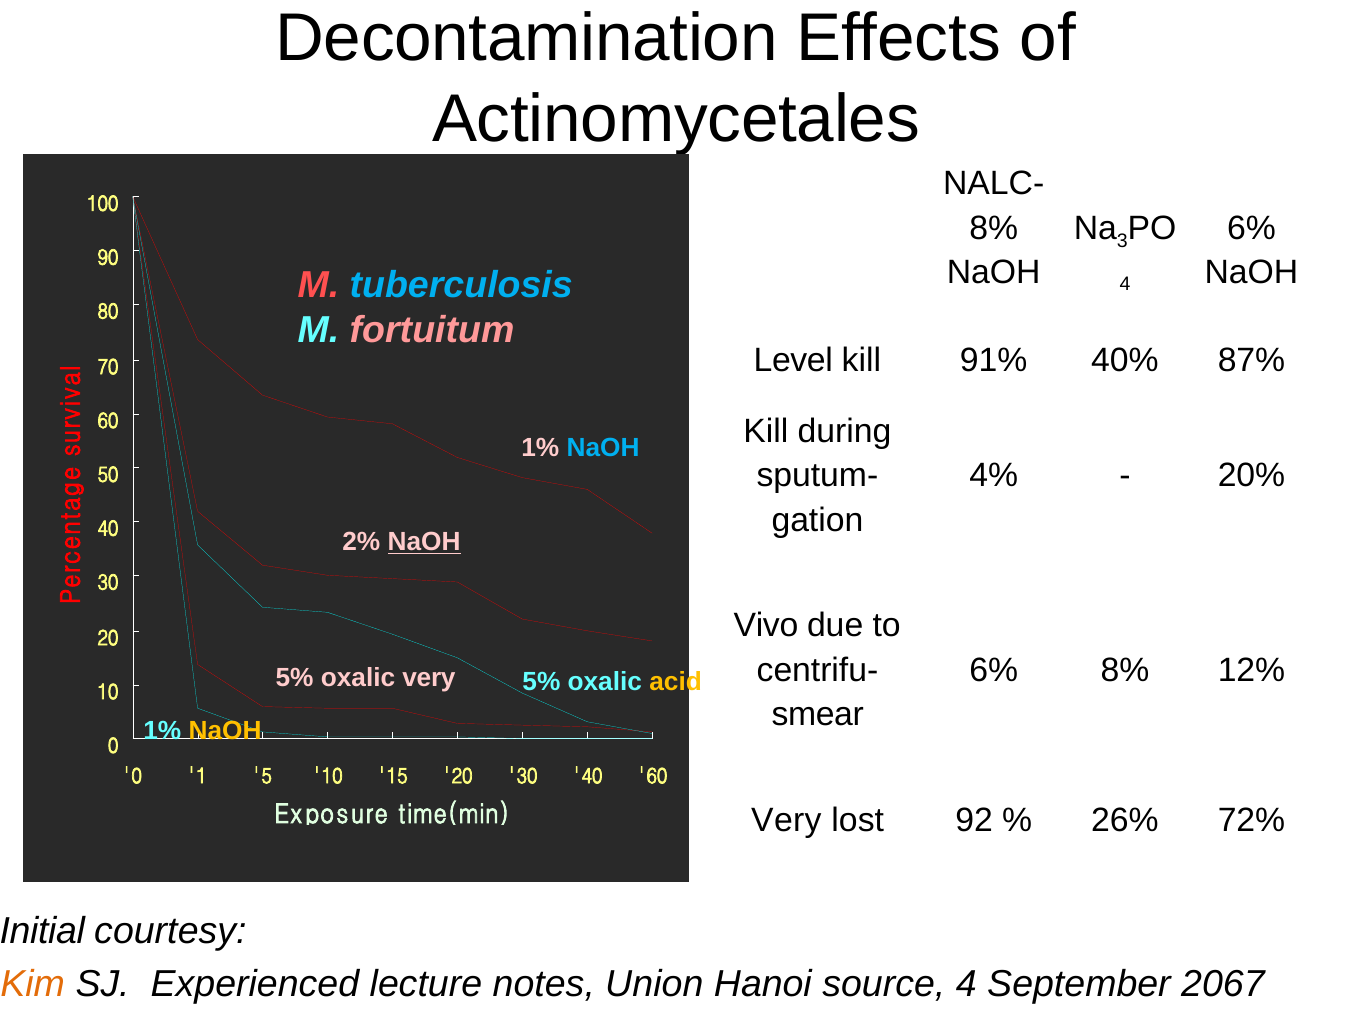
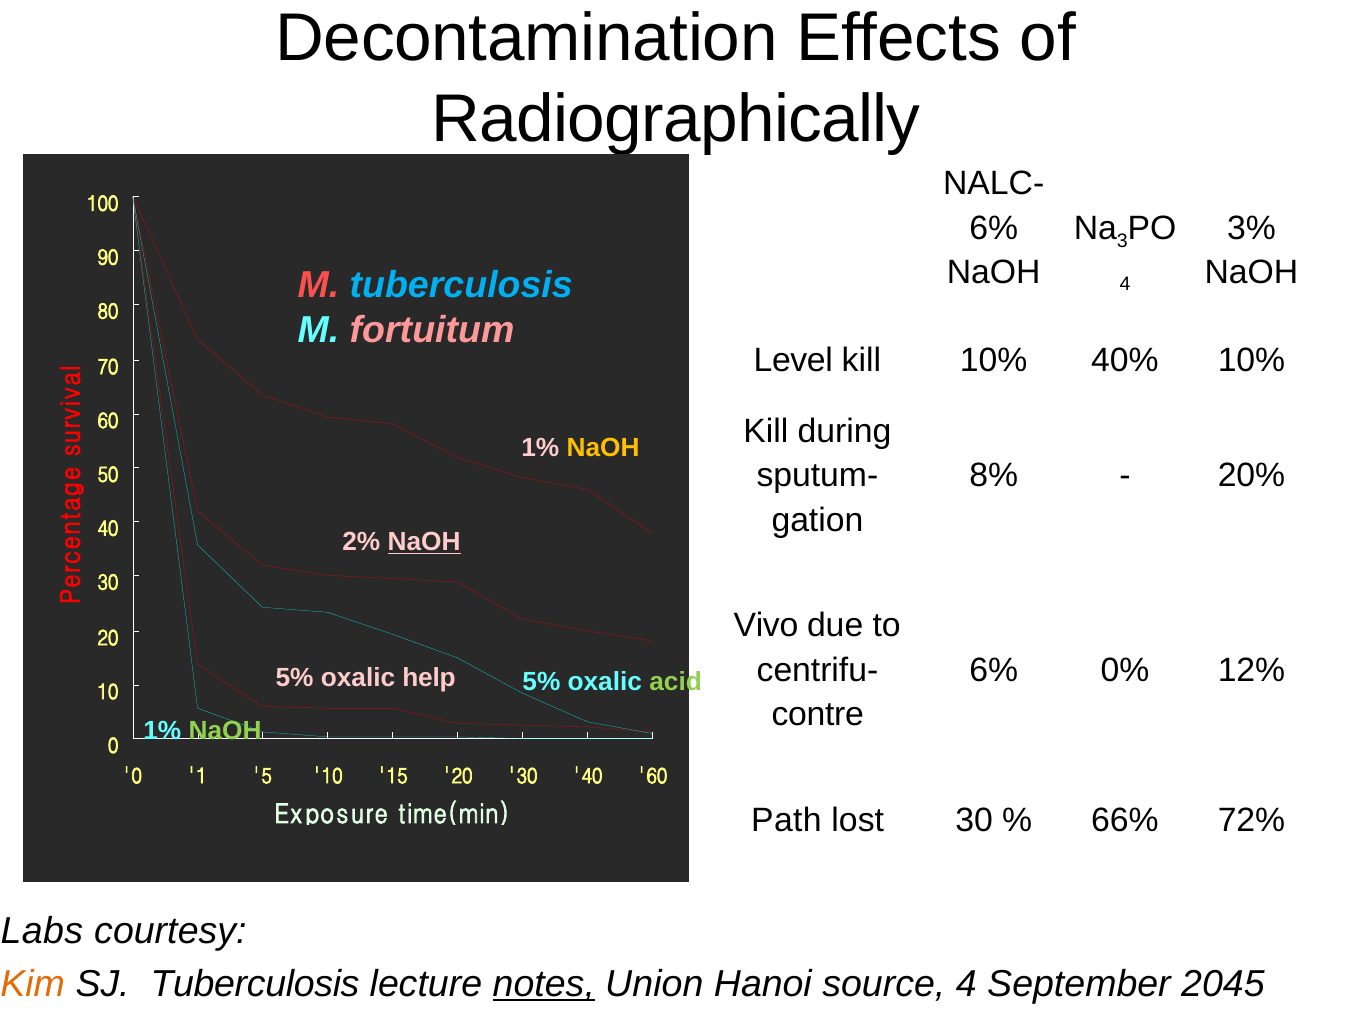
Actinomycetales: Actinomycetales -> Radiographically (676, 119)
8%: 8% -> 6% (994, 228)
6%: 6% -> 3% (1252, 228)
kill 91%: 91% -> 10% (994, 361)
40% 87%: 87% -> 10% (1251, 361)
NaOH colour: light blue -> yellow (603, 448)
4%: 4% -> 8% (994, 476)
6% 8%: 8% -> 0% (1125, 671)
oxalic very: very -> help (429, 679)
acid colour: yellow -> light green (676, 682)
smear: smear -> contre (818, 715)
NaOH colour: yellow -> light green (225, 731)
Very: Very -> Path (786, 821)
lost 92: 92 -> 30 (974, 821)
26%: 26% -> 66% (1125, 821)
Initial: Initial -> Labs (42, 932)
SJ Experienced: Experienced -> Tuberculosis (255, 984)
notes underline: none -> present (544, 984)
2067: 2067 -> 2045 (1223, 984)
